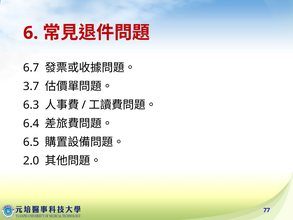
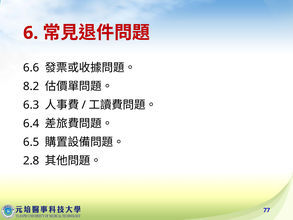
6.7: 6.7 -> 6.6 (31, 68)
3.7: 3.7 -> 8.2 (31, 86)
2.0: 2.0 -> 2.8 (31, 160)
